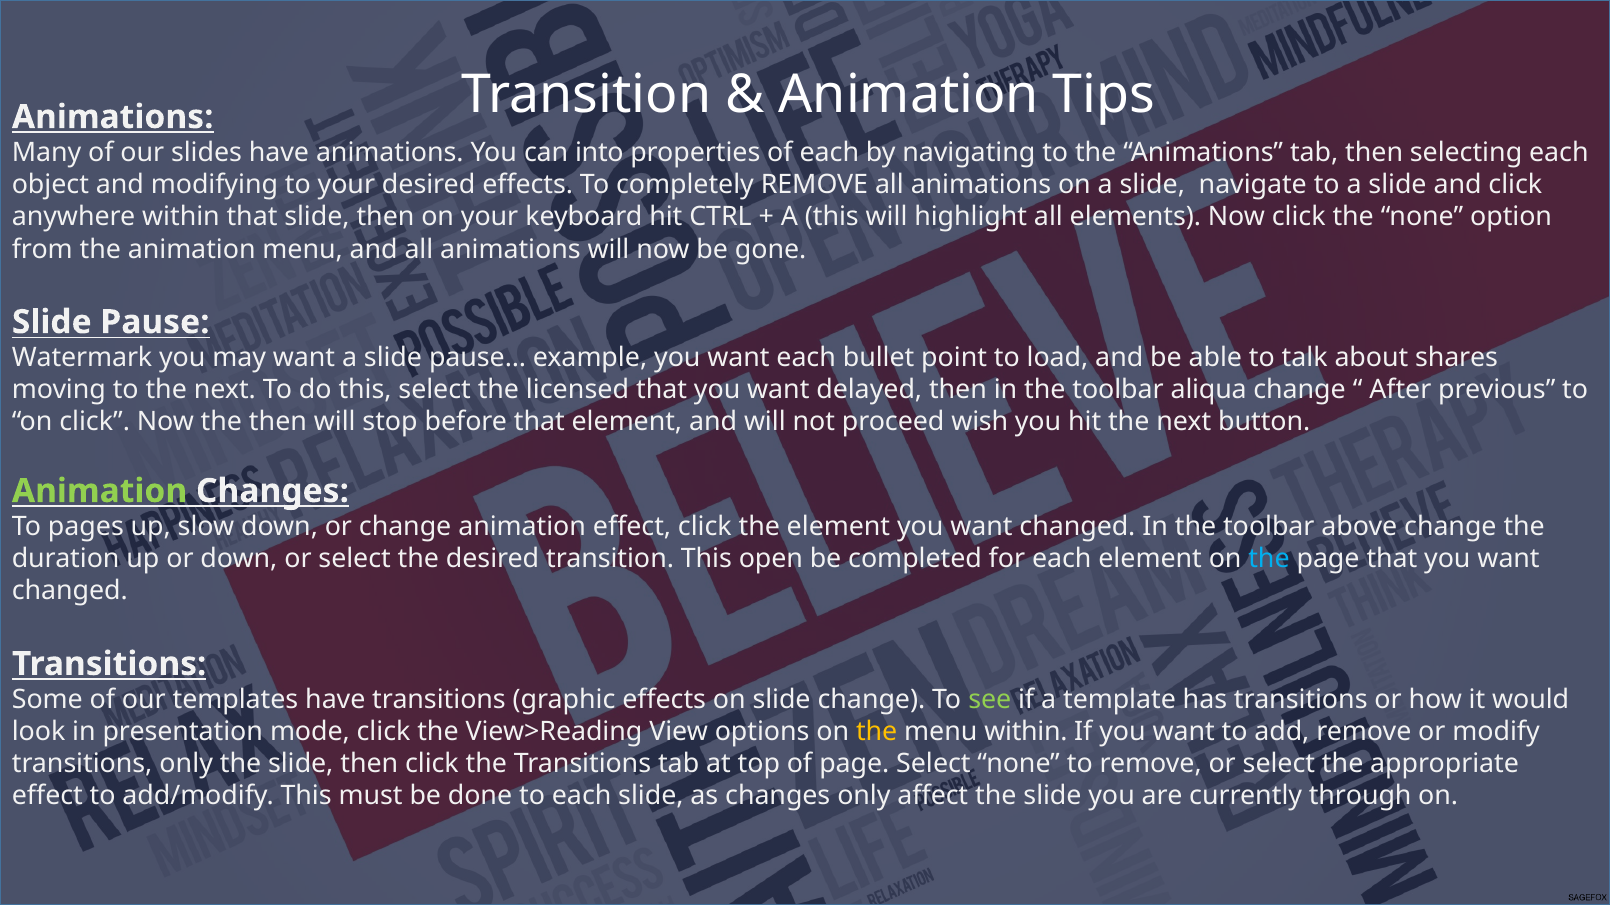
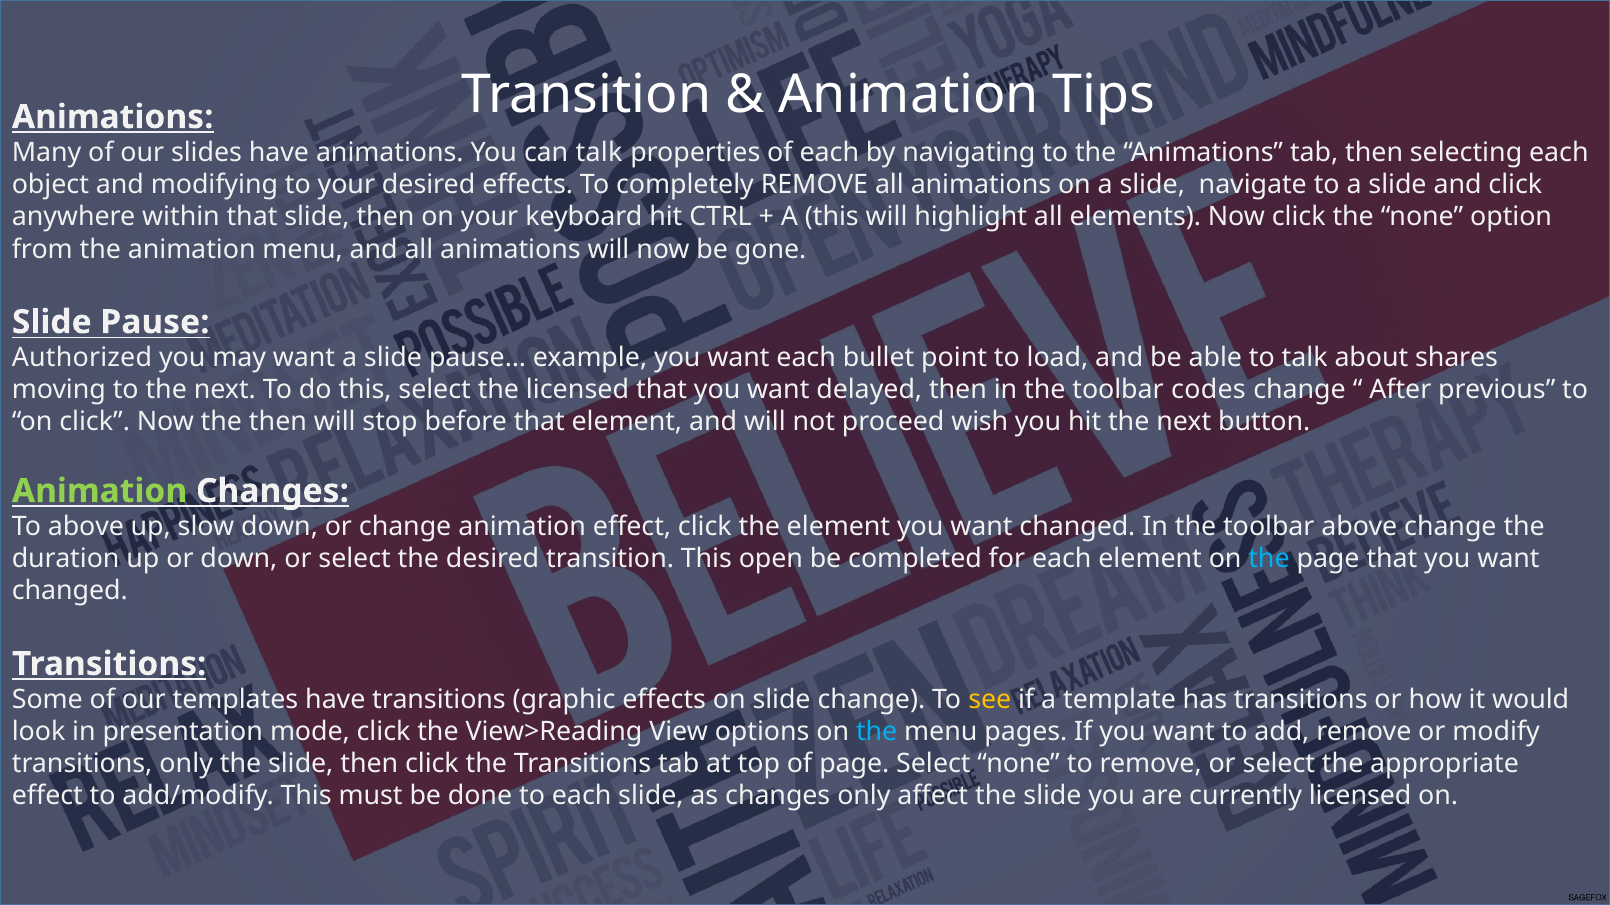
can into: into -> talk (599, 153)
Watermark: Watermark -> Authorized (82, 358)
aliqua: aliqua -> codes (1208, 390)
To pages: pages -> above (86, 527)
see colour: light green -> yellow (990, 700)
the colour: yellow -> light blue (877, 732)
menu within: within -> pages (1026, 732)
currently through: through -> licensed (1360, 797)
